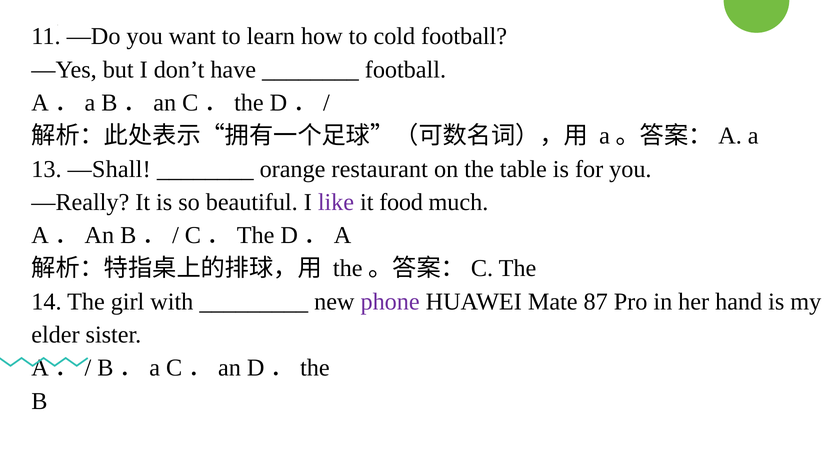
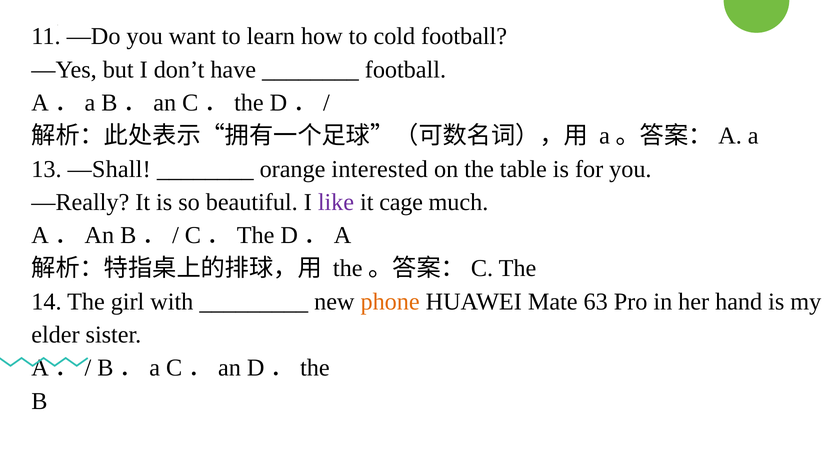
restaurant: restaurant -> interested (380, 169)
food: food -> cage (401, 202)
phone colour: purple -> orange (390, 302)
87: 87 -> 63 (596, 302)
